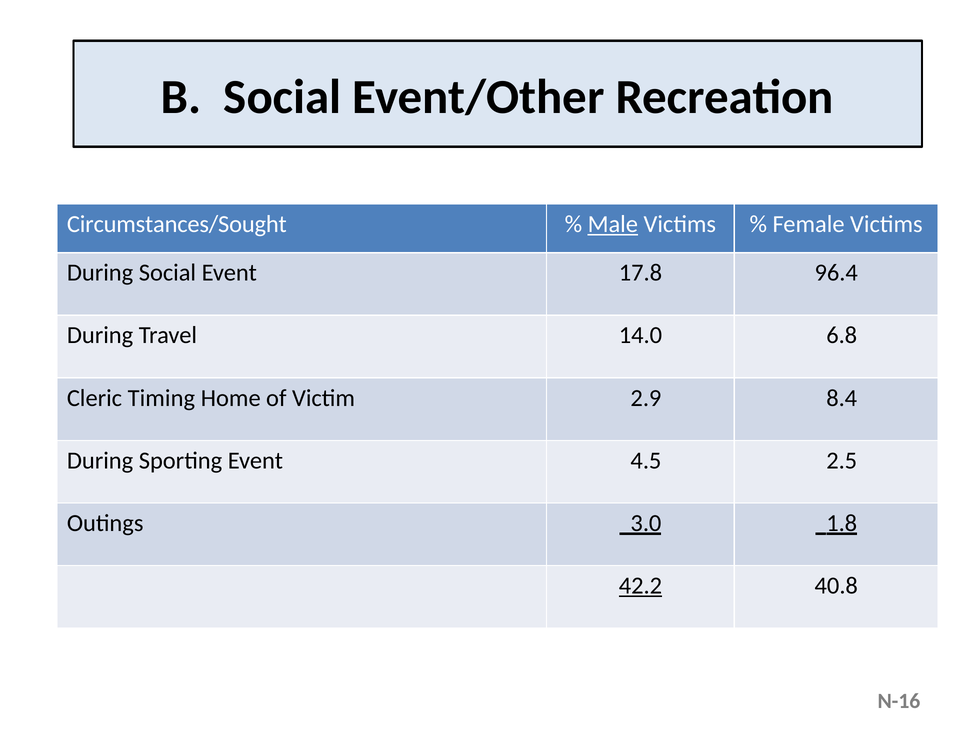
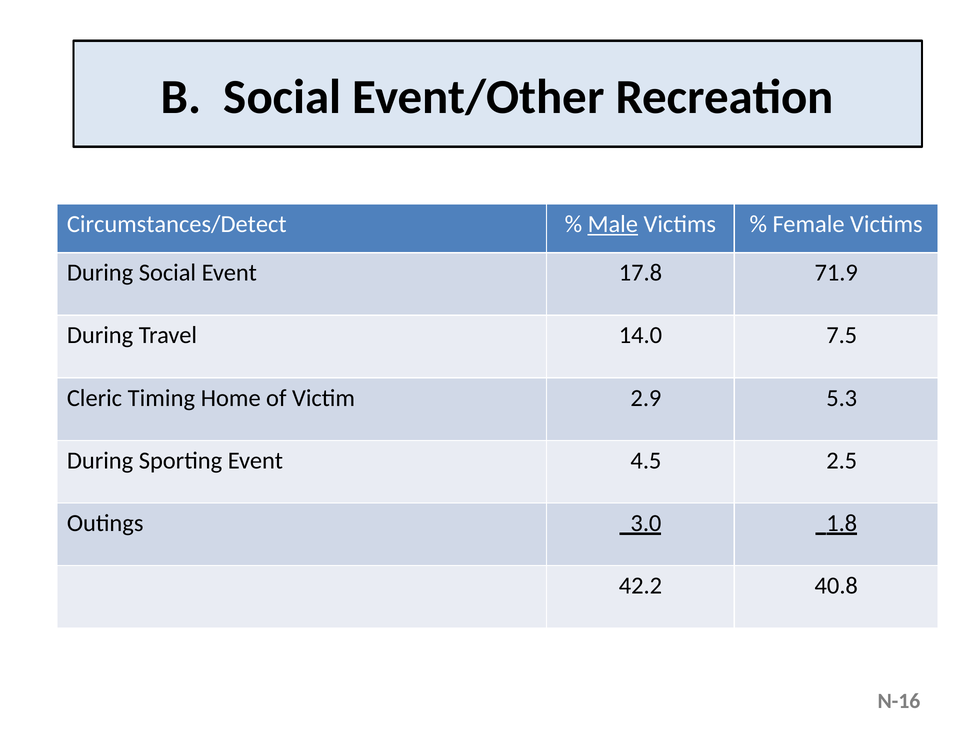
Circumstances/Sought: Circumstances/Sought -> Circumstances/Detect (177, 224)
96.4: 96.4 -> 71.9 (836, 273)
6.8: 6.8 -> 7.5 (842, 336)
8.4: 8.4 -> 5.3 (842, 398)
42.2 underline: present -> none (640, 586)
